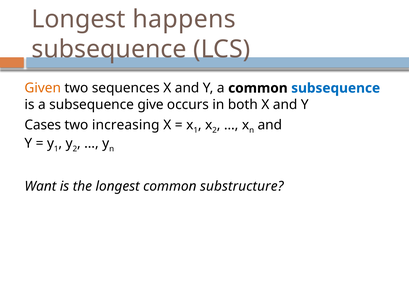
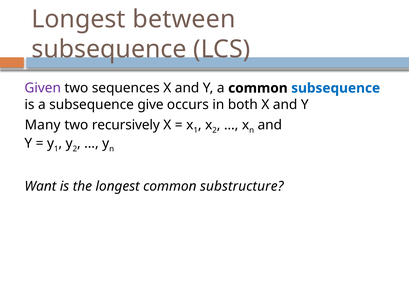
happens: happens -> between (184, 19)
Given colour: orange -> purple (43, 88)
Cases: Cases -> Many (43, 125)
increasing: increasing -> recursively (126, 125)
